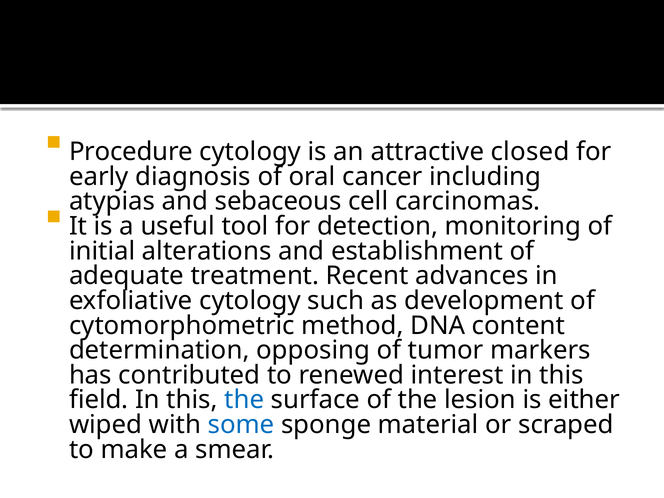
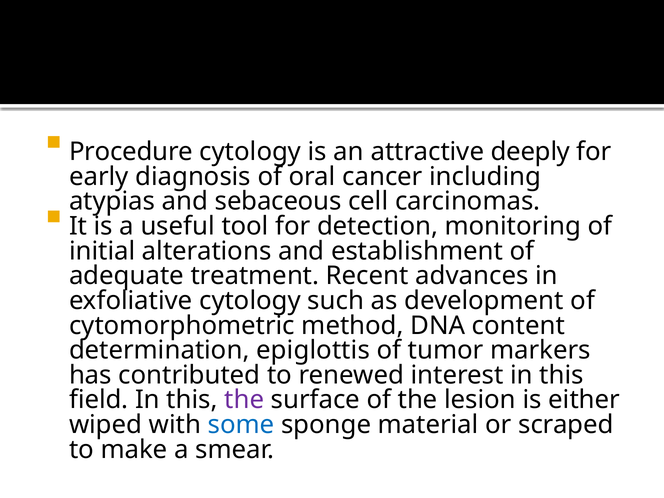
closed: closed -> deeply (530, 152)
opposing: opposing -> epiglottis (313, 350)
the colour: blue -> purple (244, 400)
